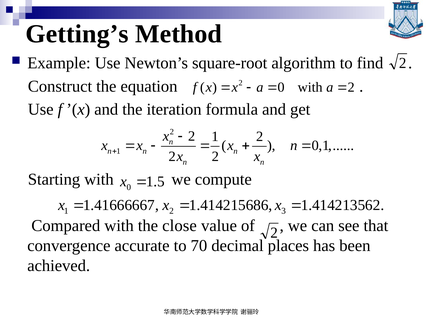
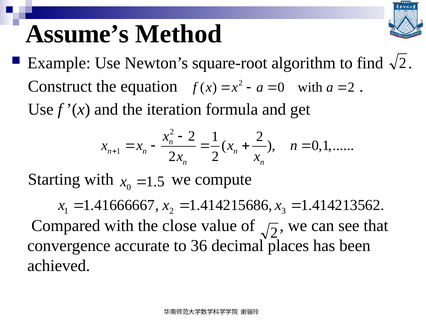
Getting’s: Getting’s -> Assume’s (77, 34)
70: 70 -> 36 (199, 245)
